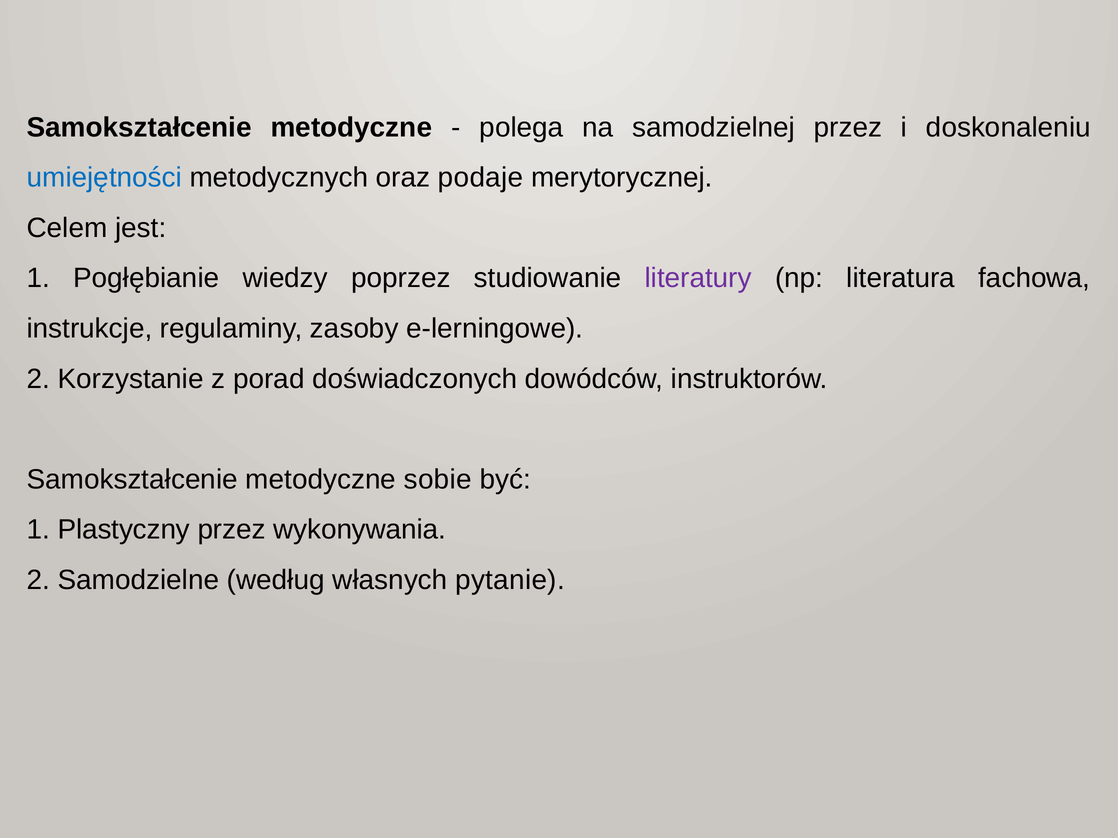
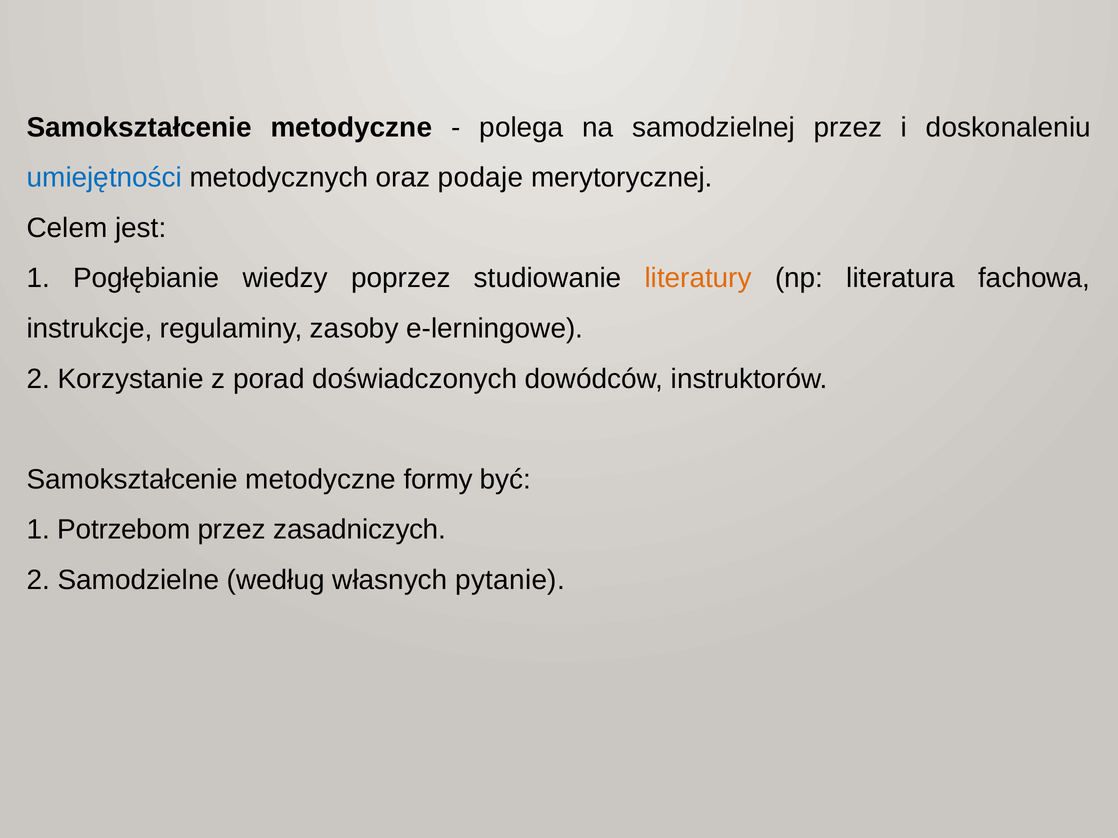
literatury colour: purple -> orange (698, 278)
sobie: sobie -> formy (438, 480)
Plastyczny: Plastyczny -> Potrzebom (124, 530)
wykonywania: wykonywania -> zasadniczych (360, 530)
